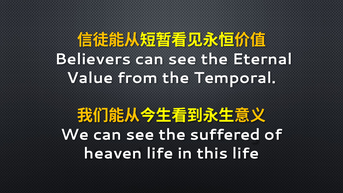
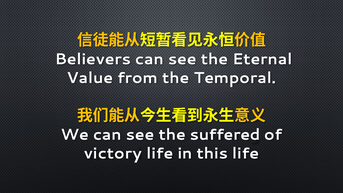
heaven: heaven -> victory (113, 153)
